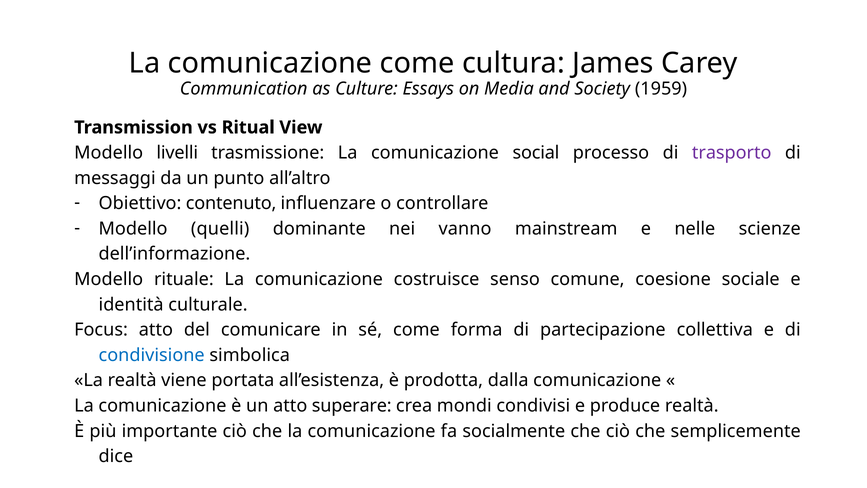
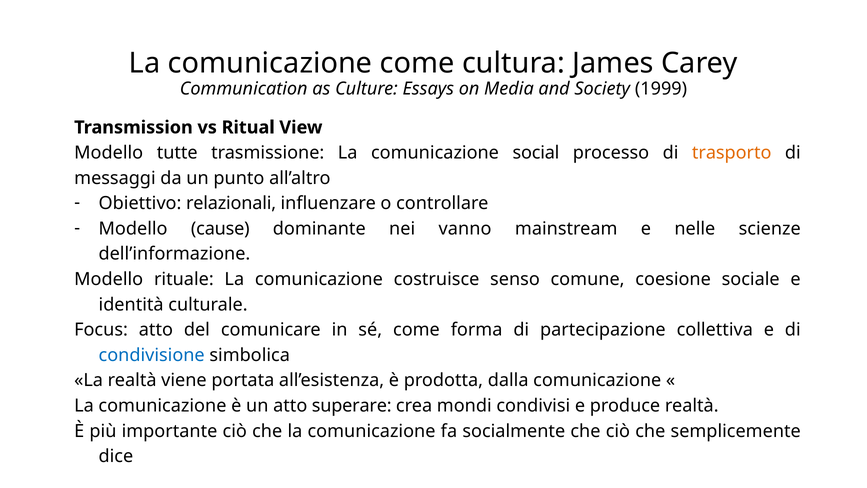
1959: 1959 -> 1999 (661, 89)
livelli: livelli -> tutte (177, 153)
trasporto colour: purple -> orange (732, 153)
contenuto: contenuto -> relazionali (231, 203)
quelli: quelli -> cause (220, 229)
